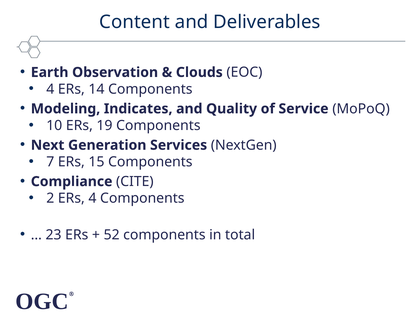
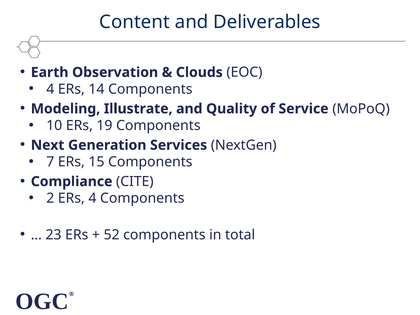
Indicates: Indicates -> Illustrate (138, 109)
